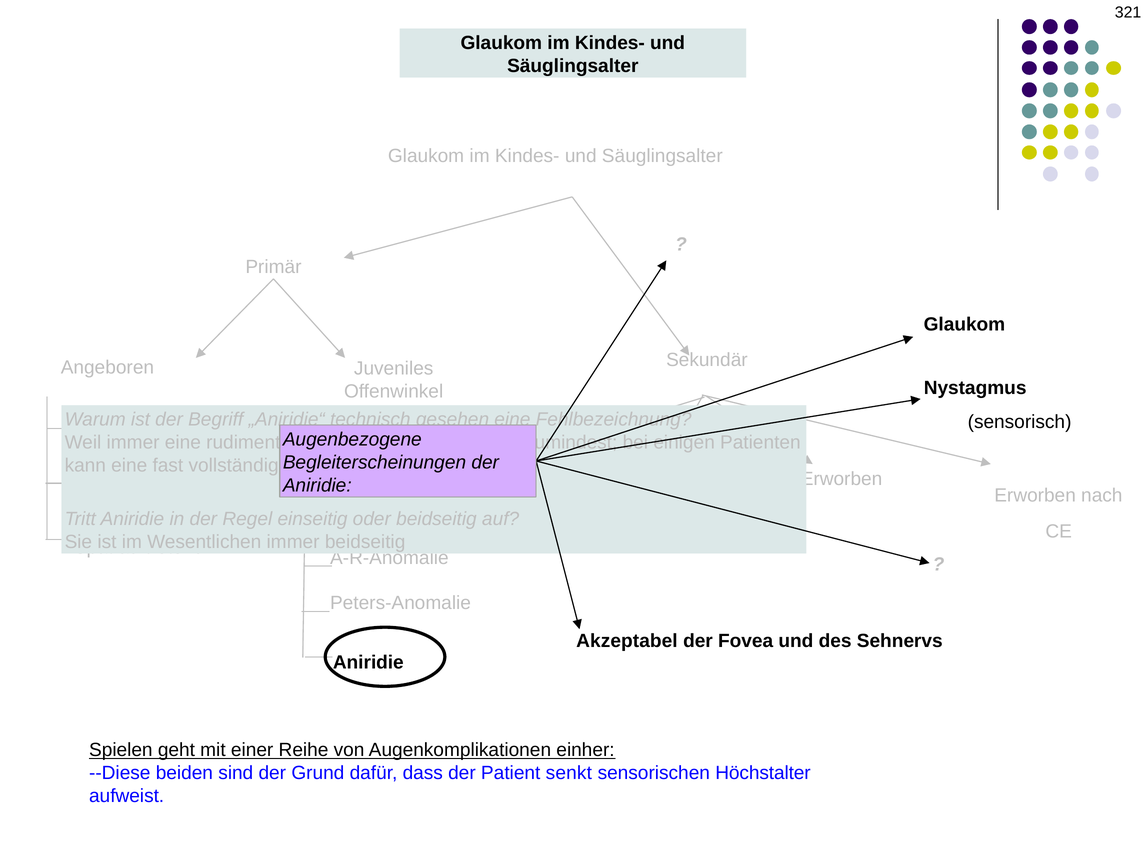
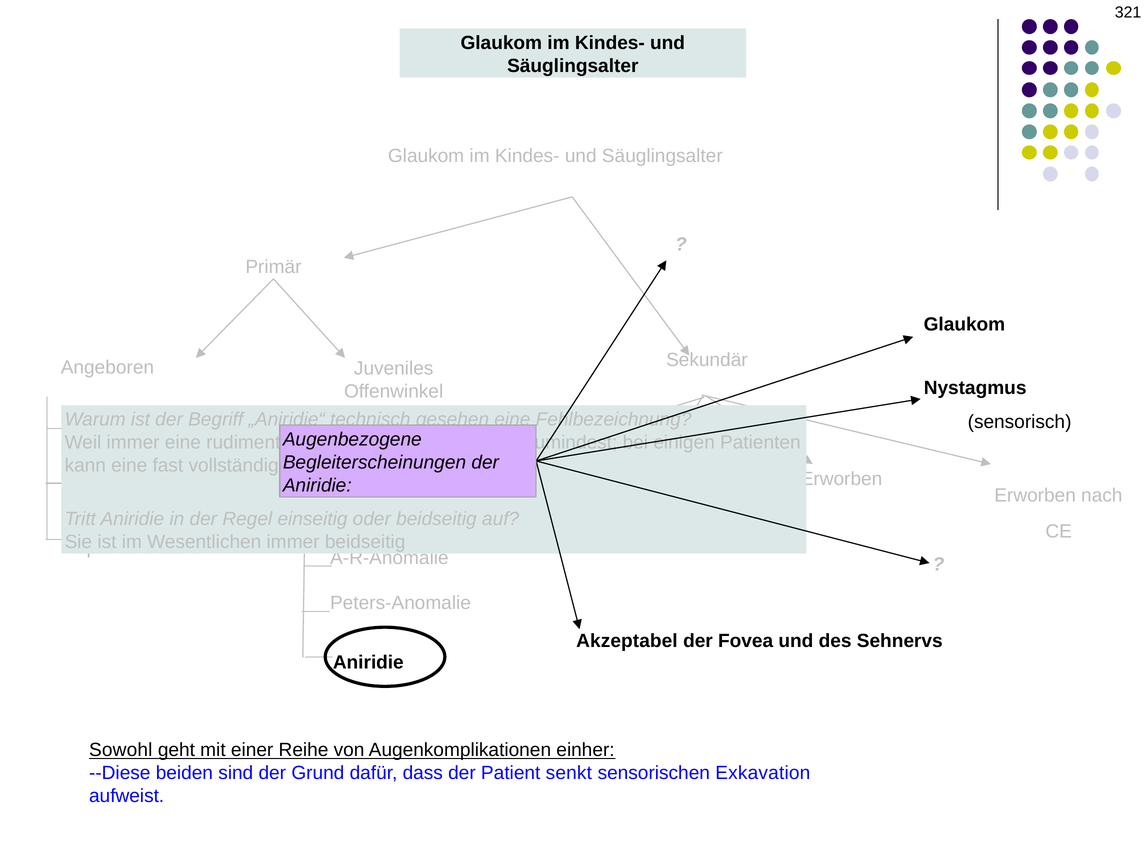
Spielen: Spielen -> Sowohl (121, 750)
Höchstalter: Höchstalter -> Exkavation (763, 773)
